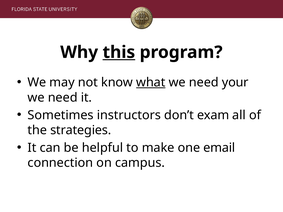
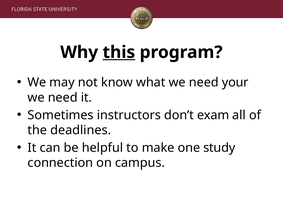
what underline: present -> none (151, 82)
strategies: strategies -> deadlines (81, 130)
email: email -> study (219, 148)
